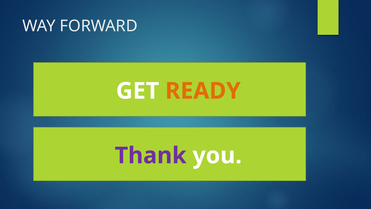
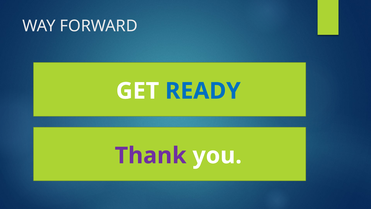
READY colour: orange -> blue (203, 91)
